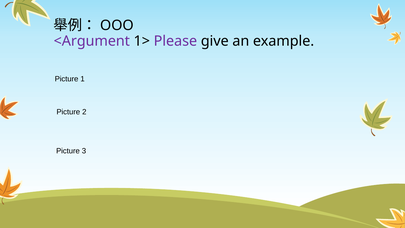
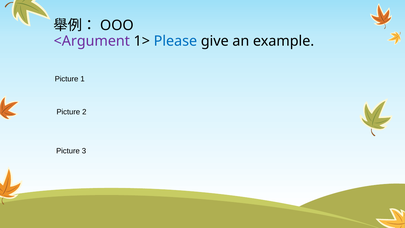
Please colour: purple -> blue (175, 41)
